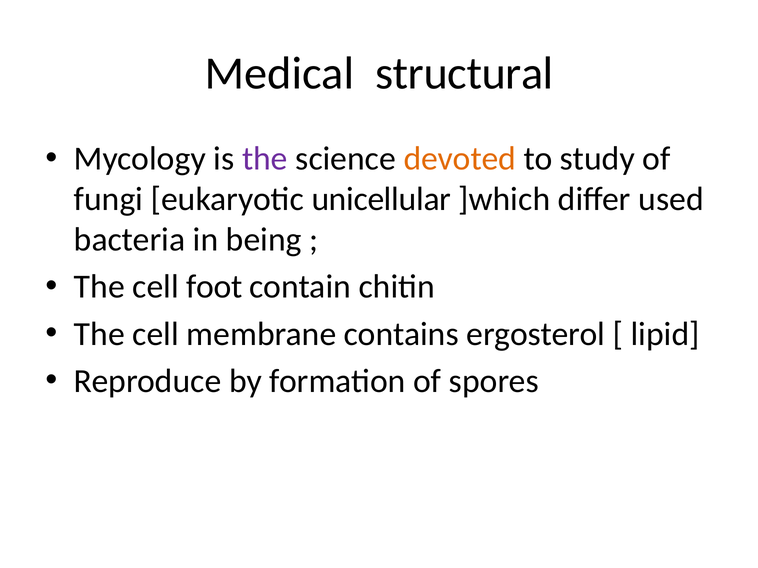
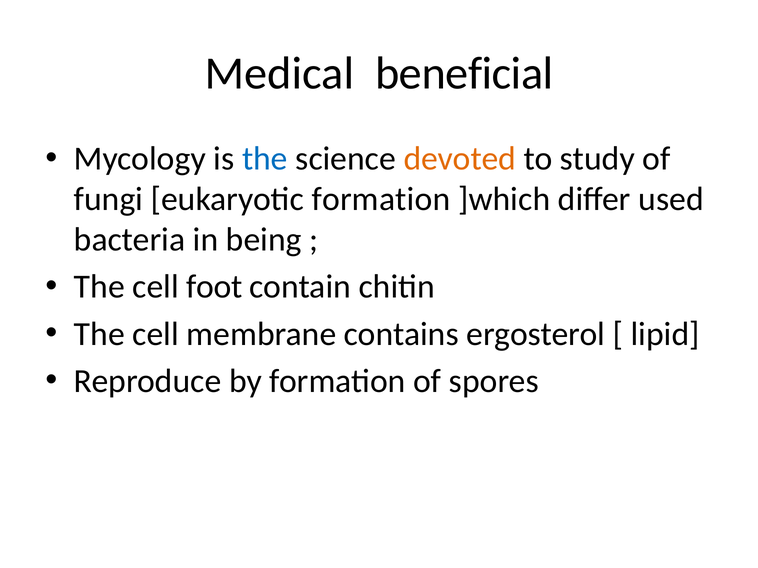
structural: structural -> beneficial (464, 73)
the colour: purple -> blue (265, 159)
eukaryotic unicellular: unicellular -> formation (381, 199)
